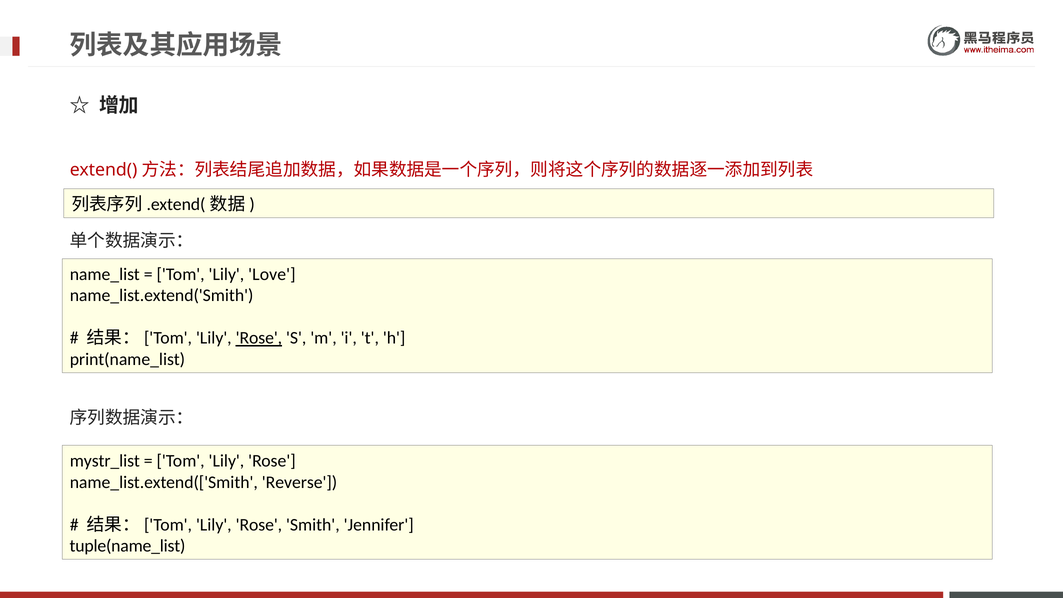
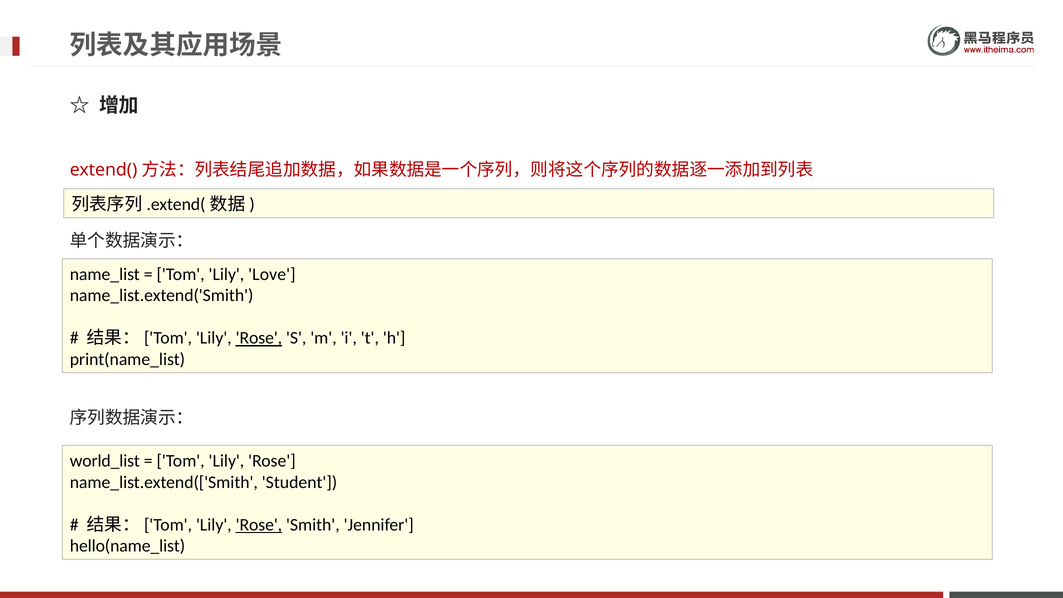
mystr_list: mystr_list -> world_list (105, 461)
Reverse: Reverse -> Student (300, 482)
Rose underline: none -> present (259, 525)
tuple(name_list: tuple(name_list -> hello(name_list (127, 546)
